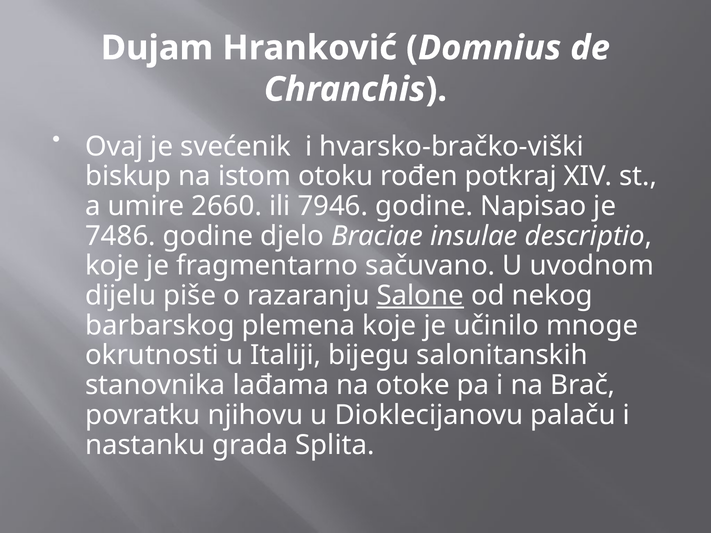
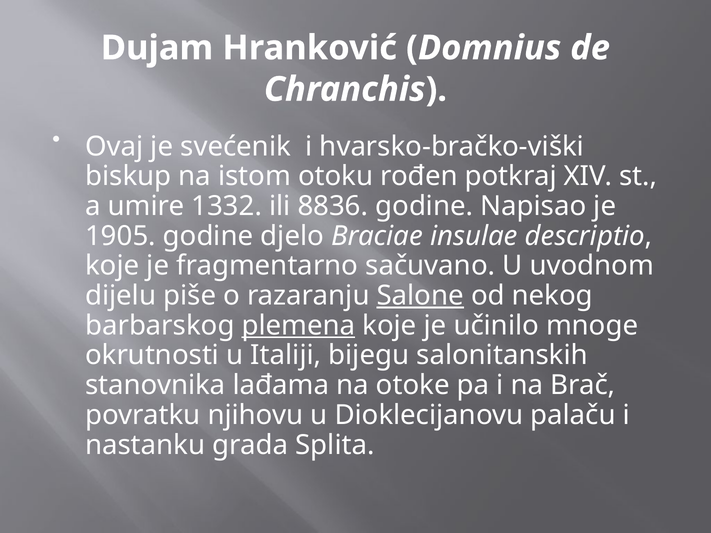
2660: 2660 -> 1332 (227, 206)
7946: 7946 -> 8836 (333, 206)
7486: 7486 -> 1905 (120, 236)
plemena underline: none -> present (298, 326)
